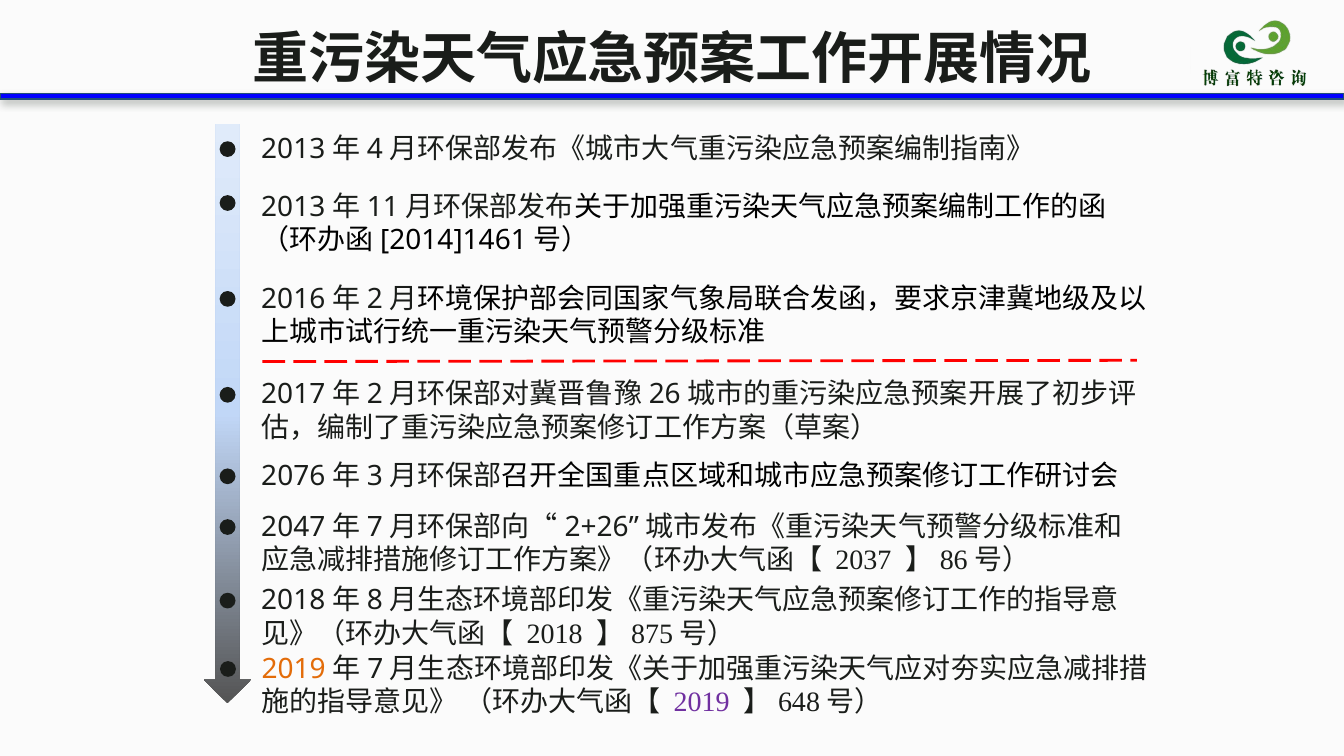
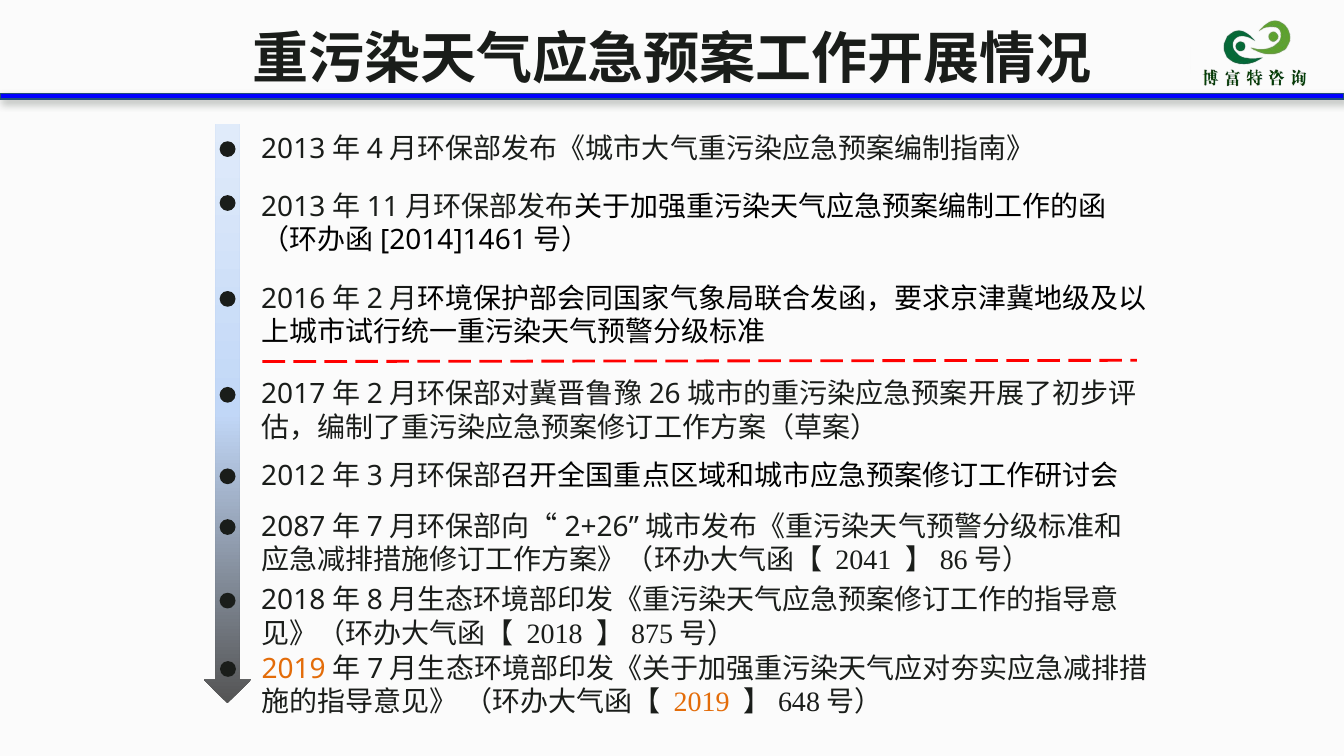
2076: 2076 -> 2012 (293, 476)
2047: 2047 -> 2087 (293, 527)
2037: 2037 -> 2041 (863, 561)
2019 colour: purple -> orange (702, 702)
